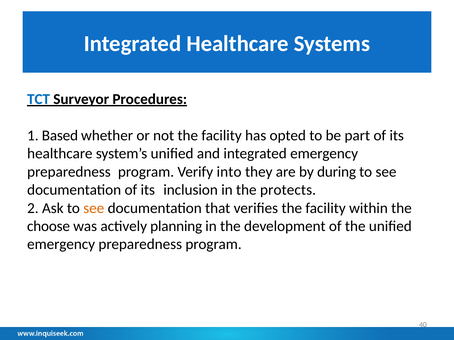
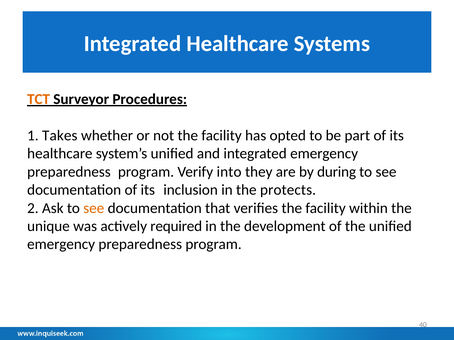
TCT colour: blue -> orange (39, 99)
Based: Based -> Takes (60, 136)
choose: choose -> unique (48, 226)
planning: planning -> required (176, 226)
